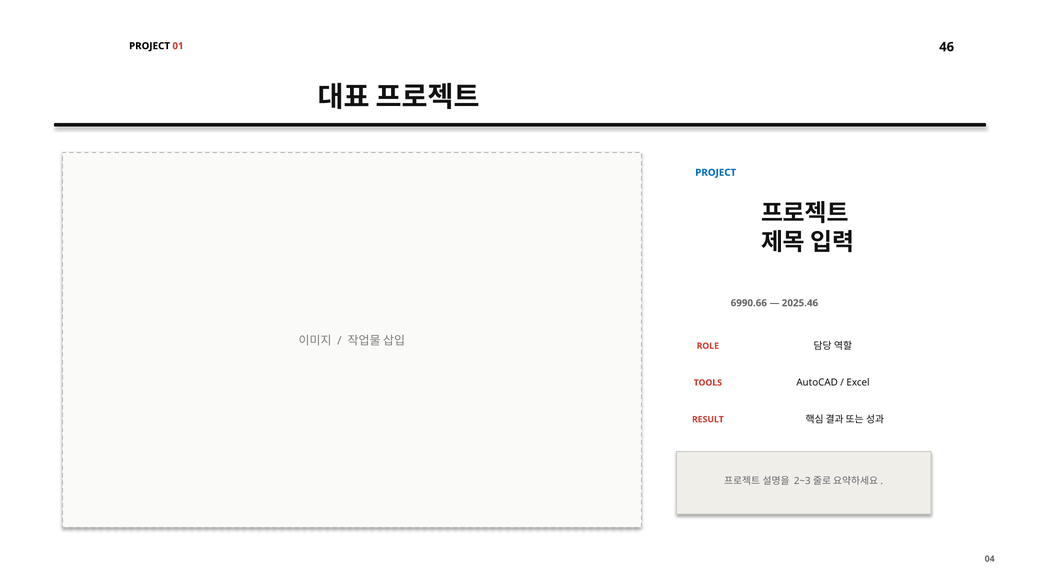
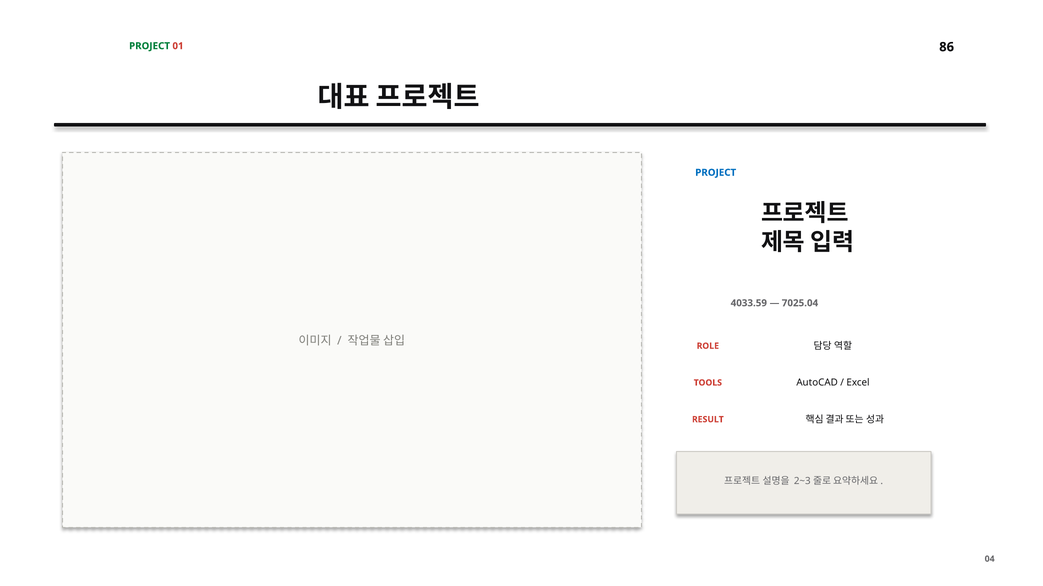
PROJECT colour: black -> green (150, 46)
46: 46 -> 86 (947, 47)
6990.66: 6990.66 -> 4033.59 (749, 303)
2025.46: 2025.46 -> 7025.04 (800, 303)
